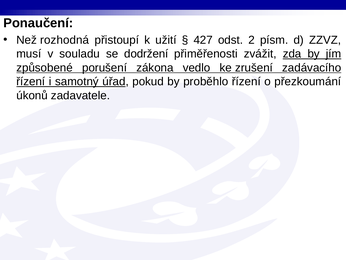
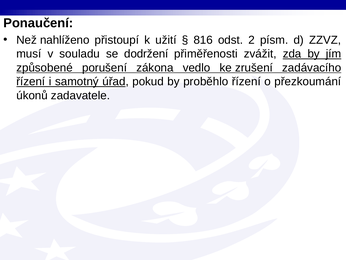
rozhodná: rozhodná -> nahlíženo (65, 40)
427: 427 -> 816 (203, 40)
